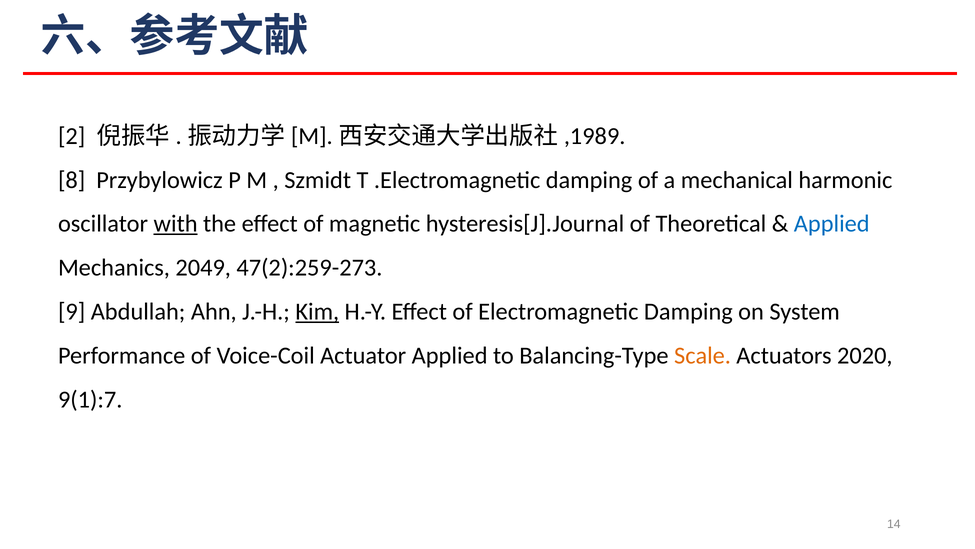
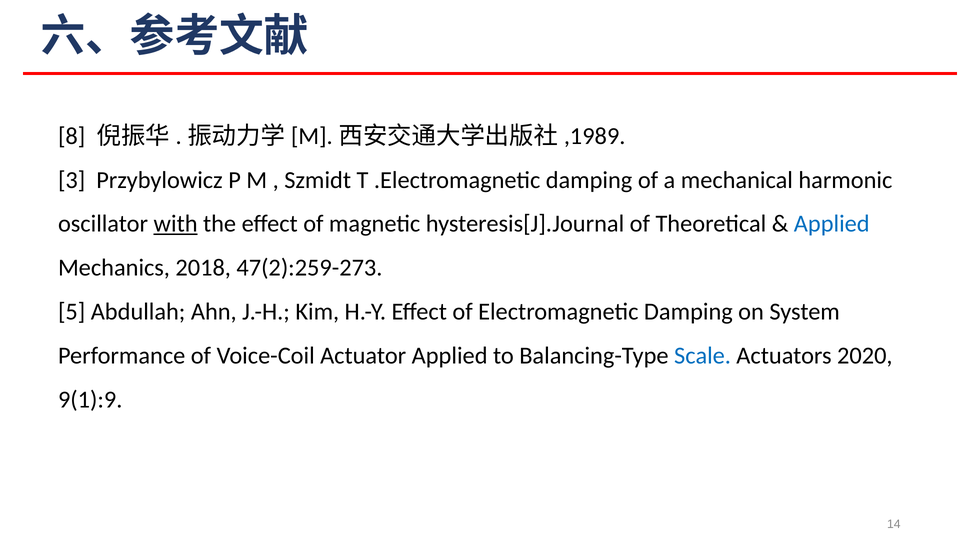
2: 2 -> 8 (72, 136)
8: 8 -> 3 (72, 180)
2049: 2049 -> 2018 (203, 268)
9: 9 -> 5 (72, 311)
Kim underline: present -> none (317, 311)
Scale colour: orange -> blue (703, 355)
9(1):7: 9(1):7 -> 9(1):9 (90, 399)
